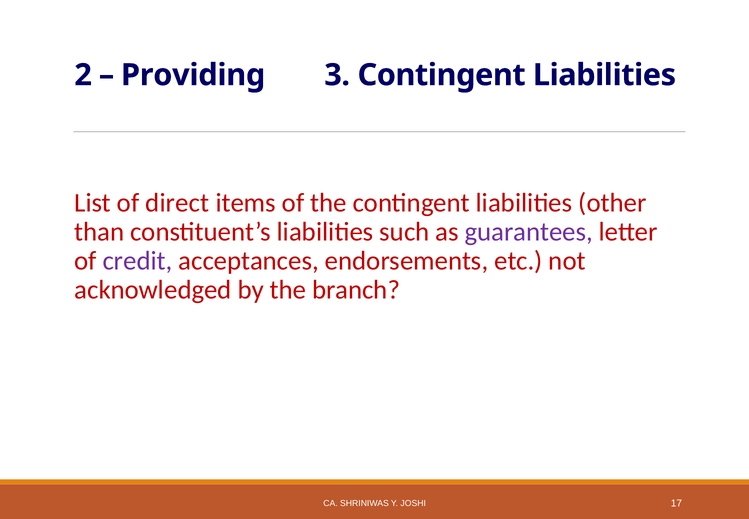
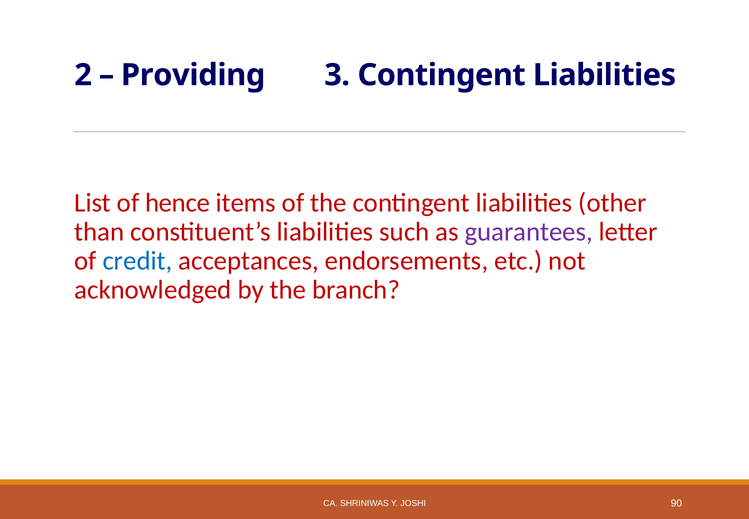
direct: direct -> hence (178, 203)
credit colour: purple -> blue (138, 261)
17: 17 -> 90 (676, 503)
